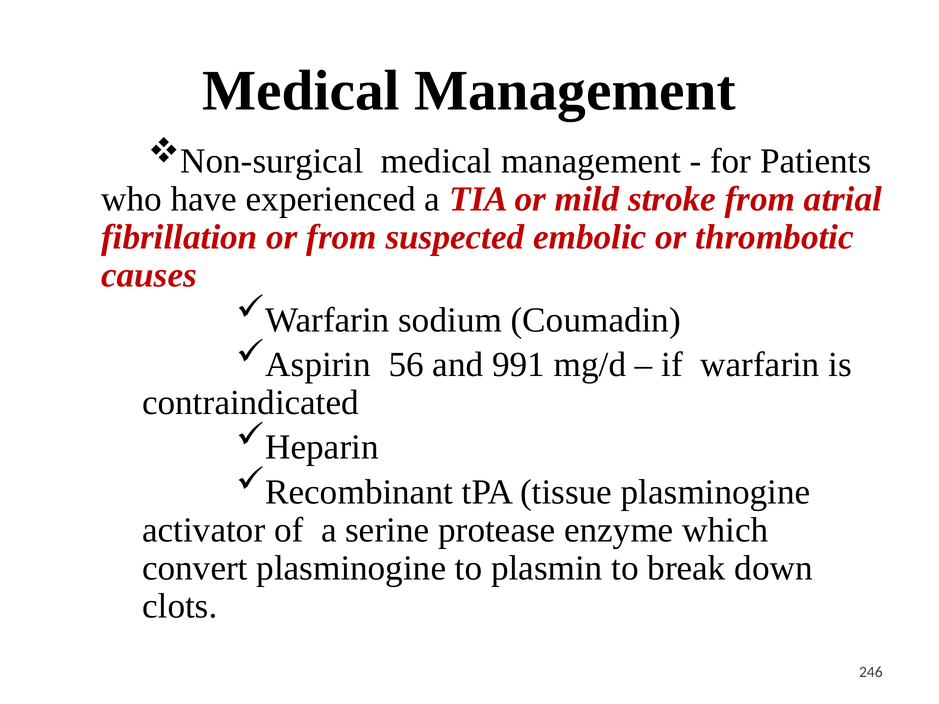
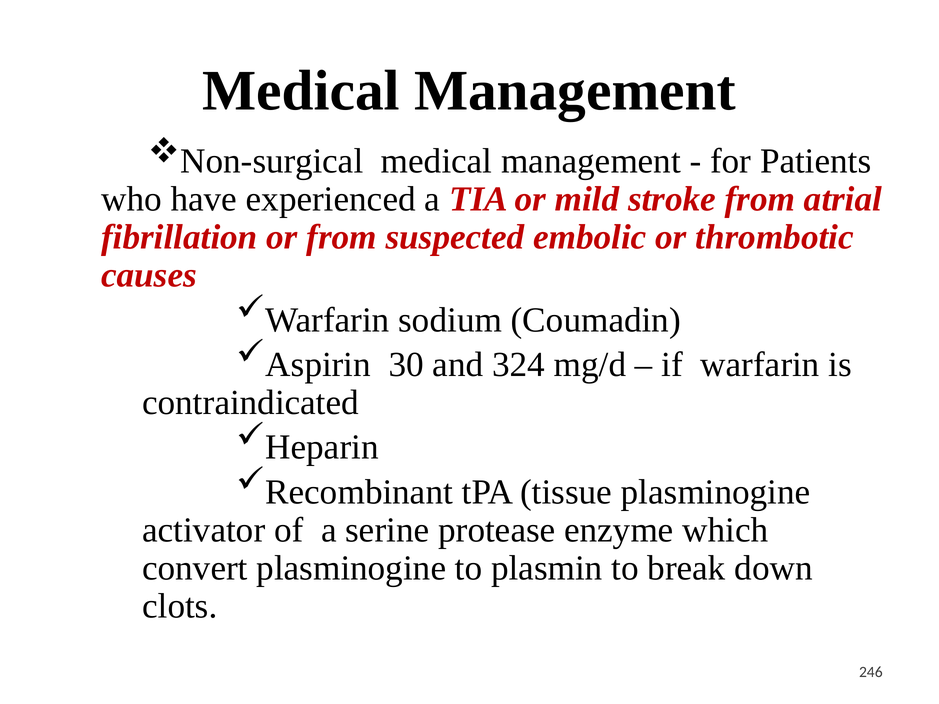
56: 56 -> 30 (406, 365)
991: 991 -> 324 (519, 365)
